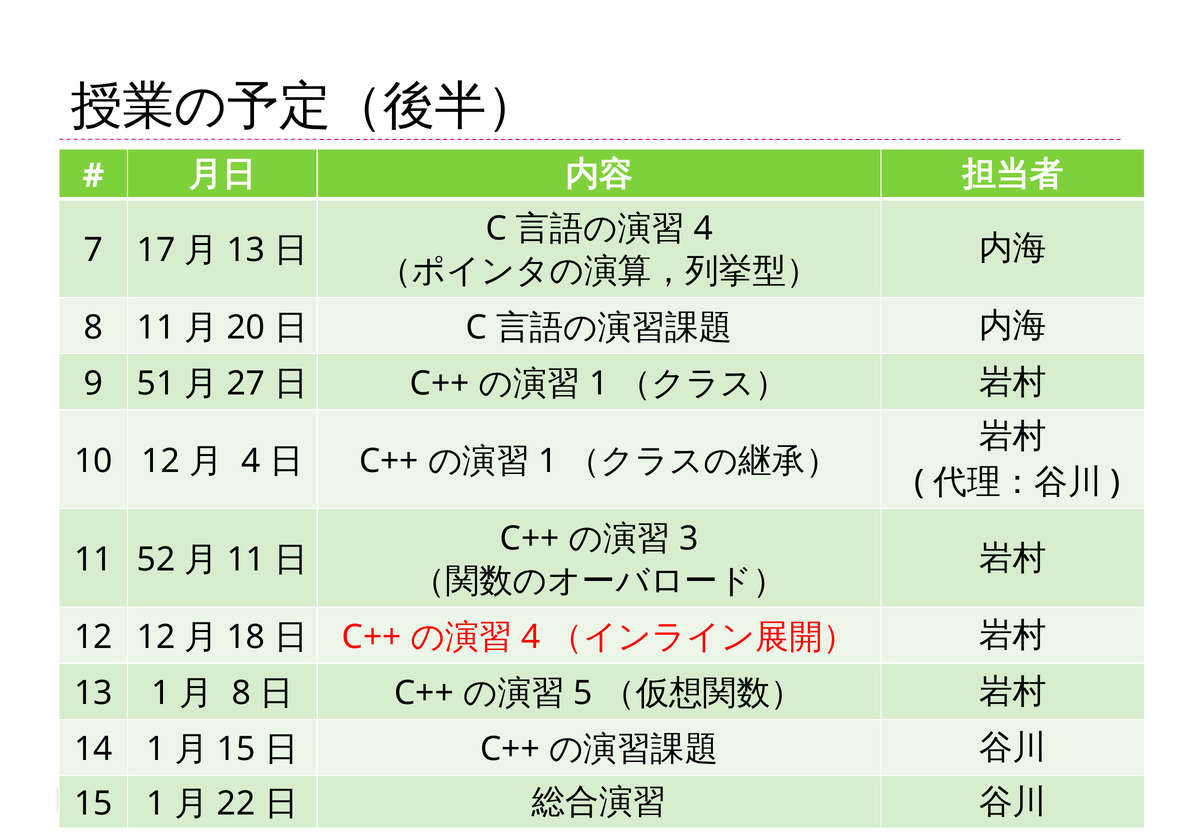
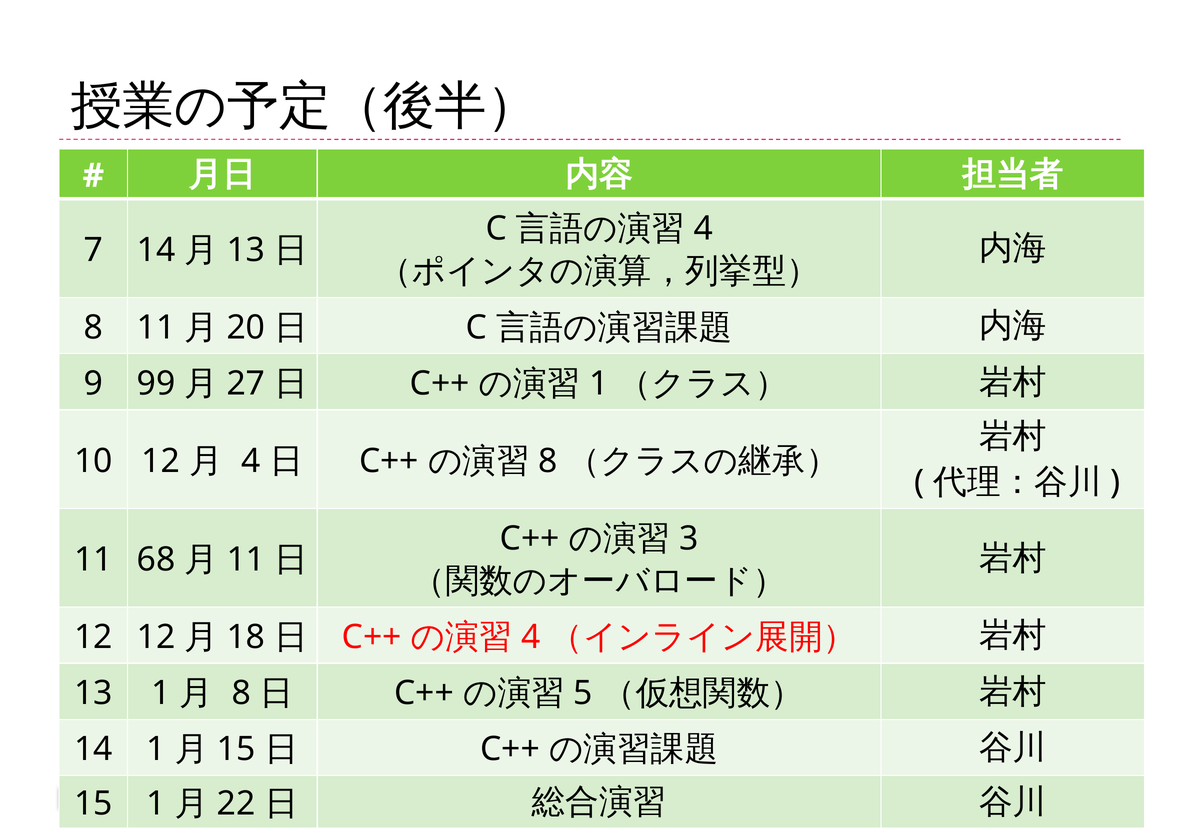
7 17: 17 -> 14 (156, 250)
51: 51 -> 99 (156, 384)
1: 1 -> 8 (548, 461)
52: 52 -> 68 (156, 560)
